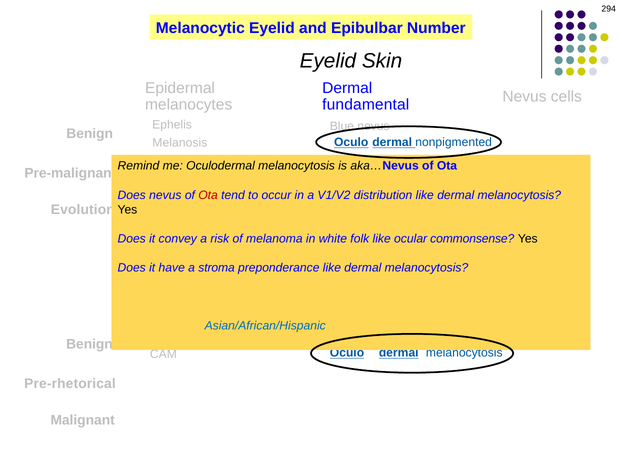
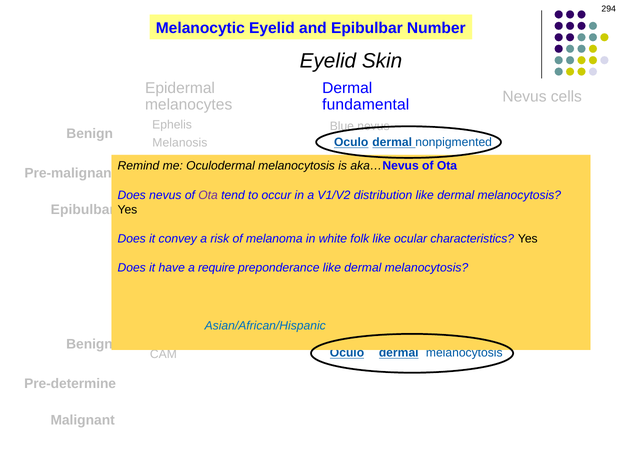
Ota colour: red -> purple (208, 195)
Evolution: Evolution -> Epibulbar (83, 209)
commonsense: commonsense -> characteristics (472, 238)
stroma: stroma -> require (217, 267)
Pre-rhetorical: Pre-rhetorical -> Pre-determine (70, 383)
